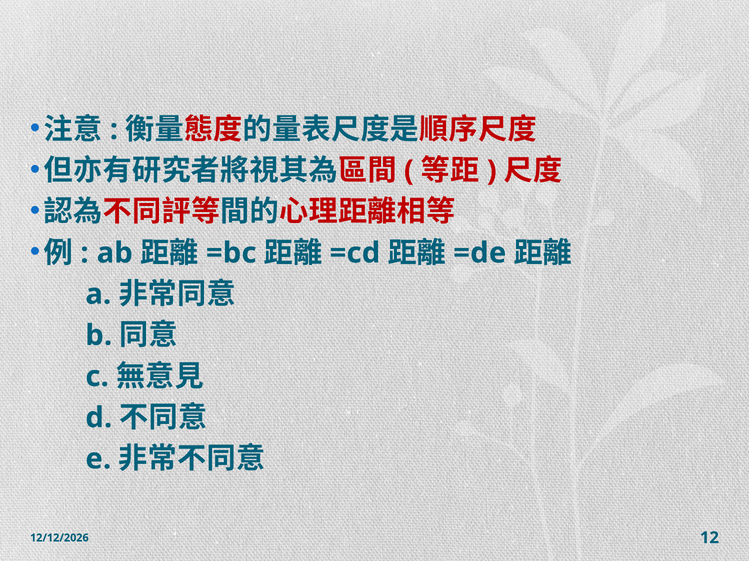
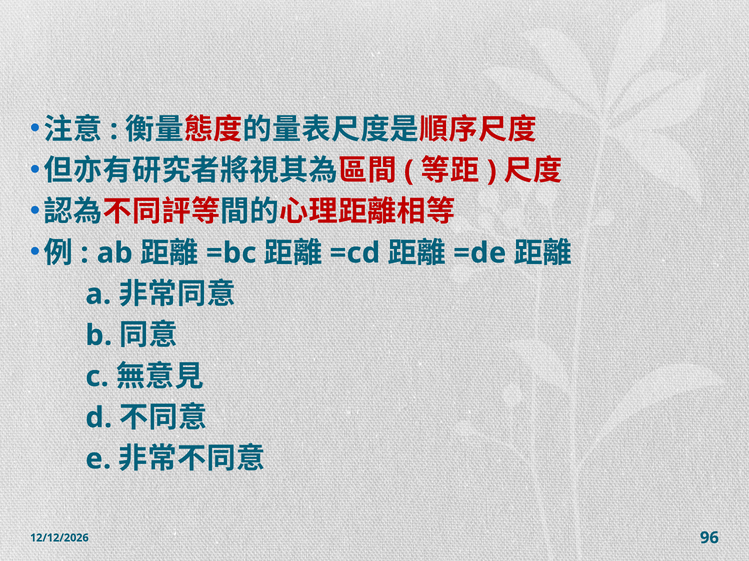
12: 12 -> 96 (709, 538)
